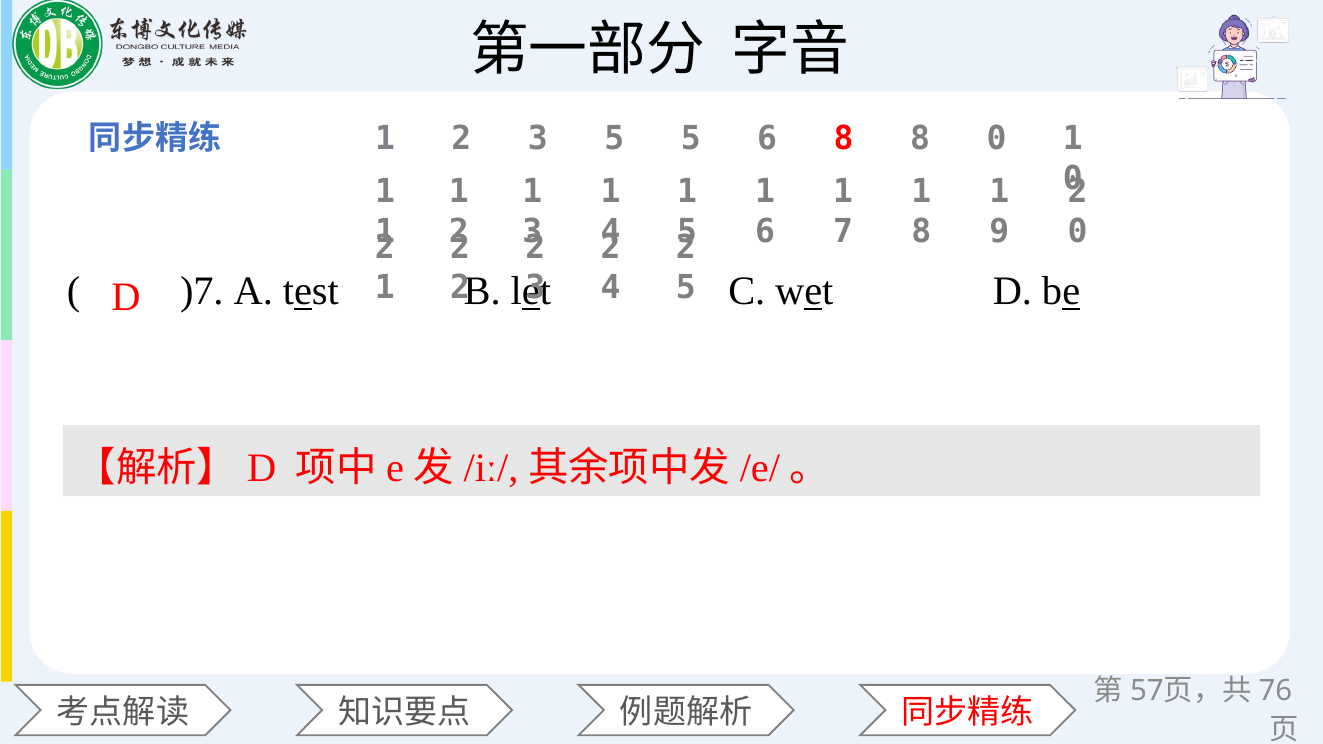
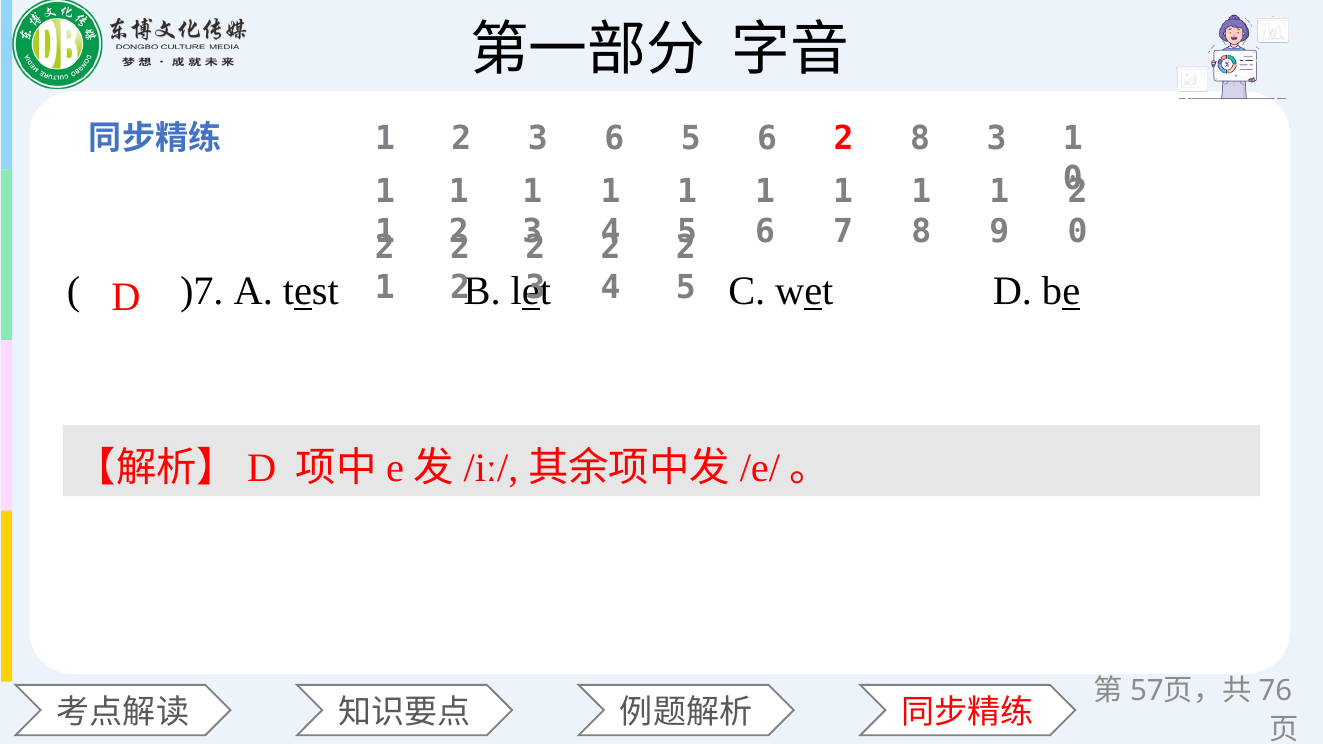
3 5: 5 -> 6 (614, 139)
6 8: 8 -> 2 (844, 139)
8 0: 0 -> 3 (996, 139)
